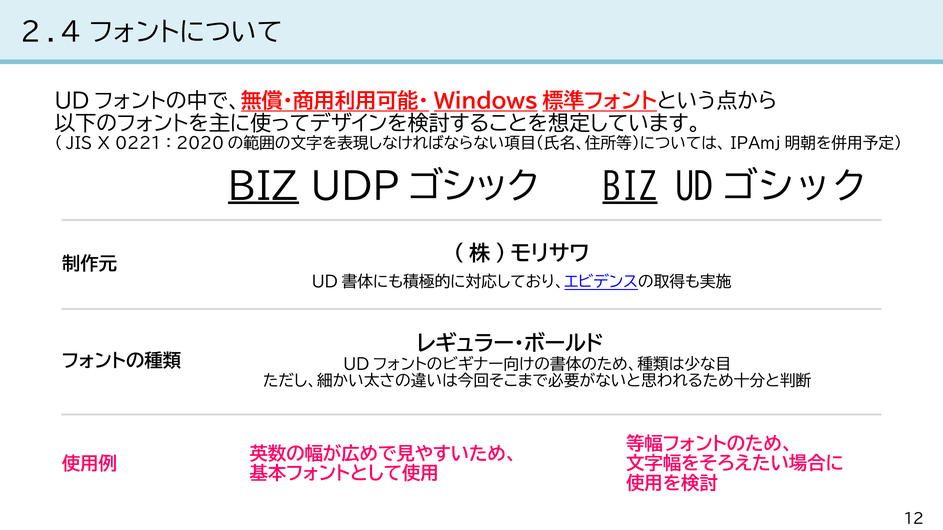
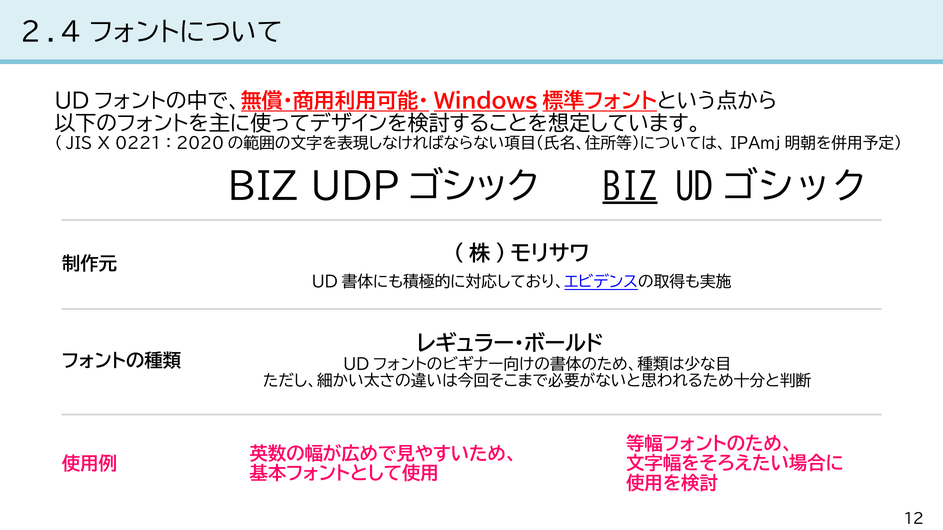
BIZ underline: present -> none (263, 187)
